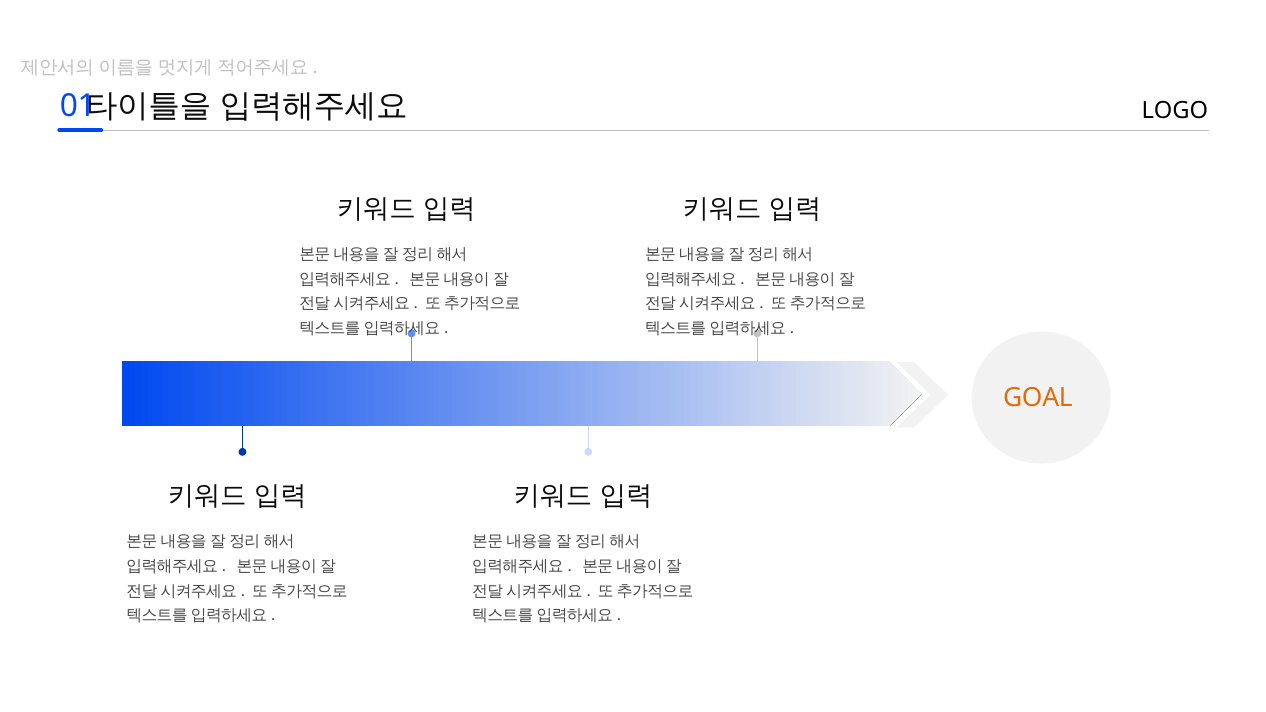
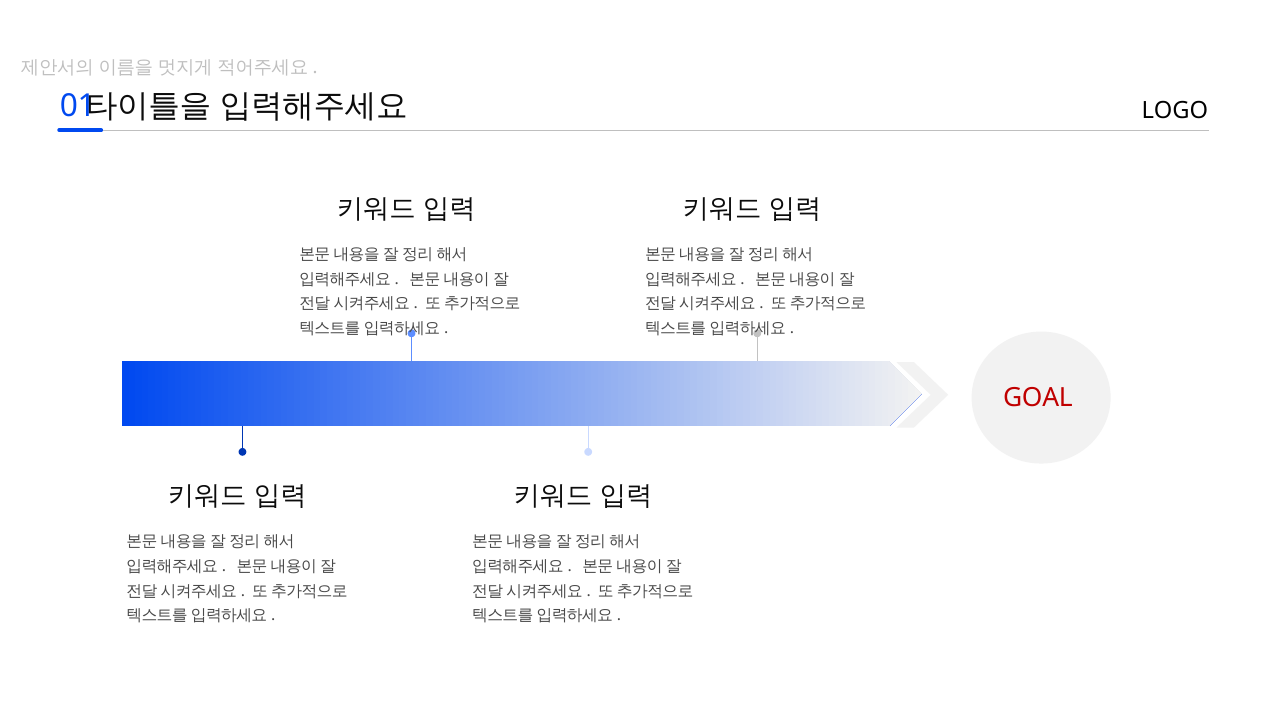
GOAL colour: orange -> red (1038, 398)
